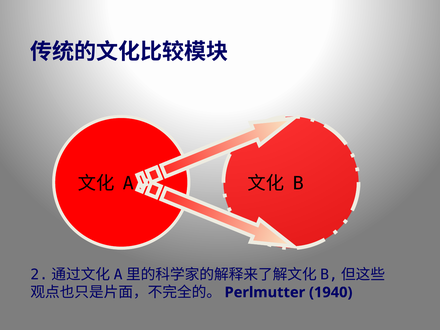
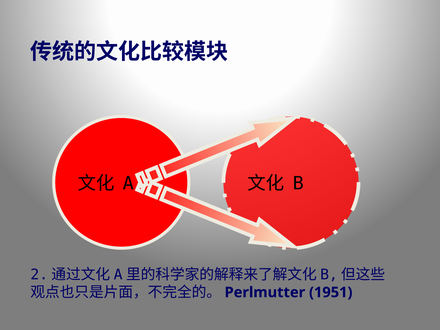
1940: 1940 -> 1951 (331, 292)
